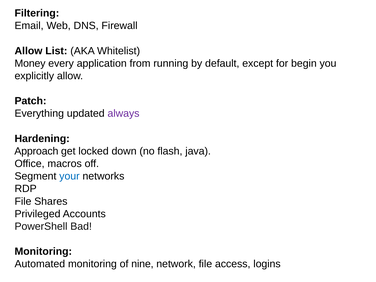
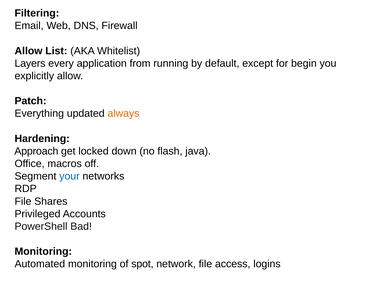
Money: Money -> Layers (30, 63)
always colour: purple -> orange (123, 114)
nine: nine -> spot (142, 264)
